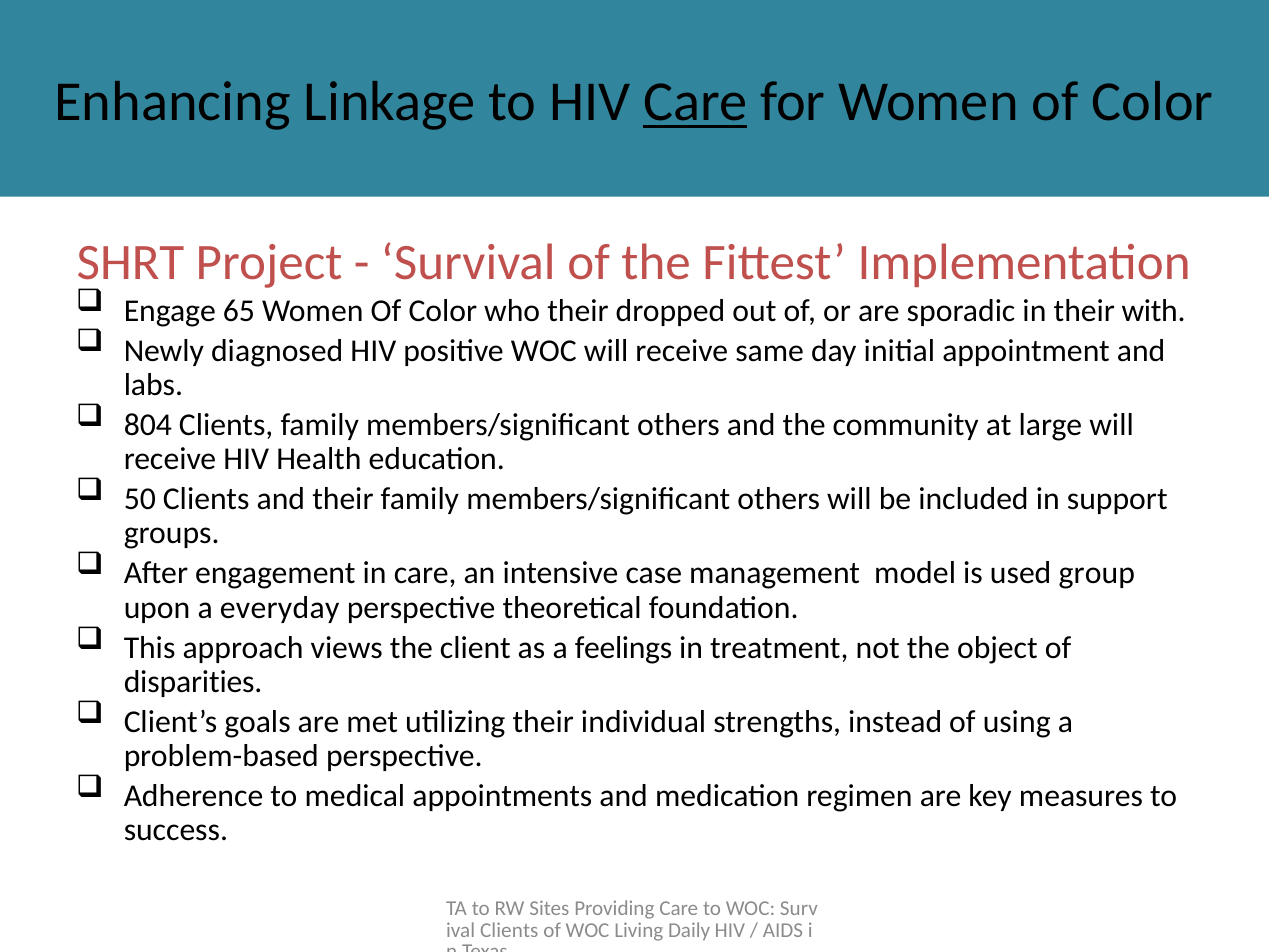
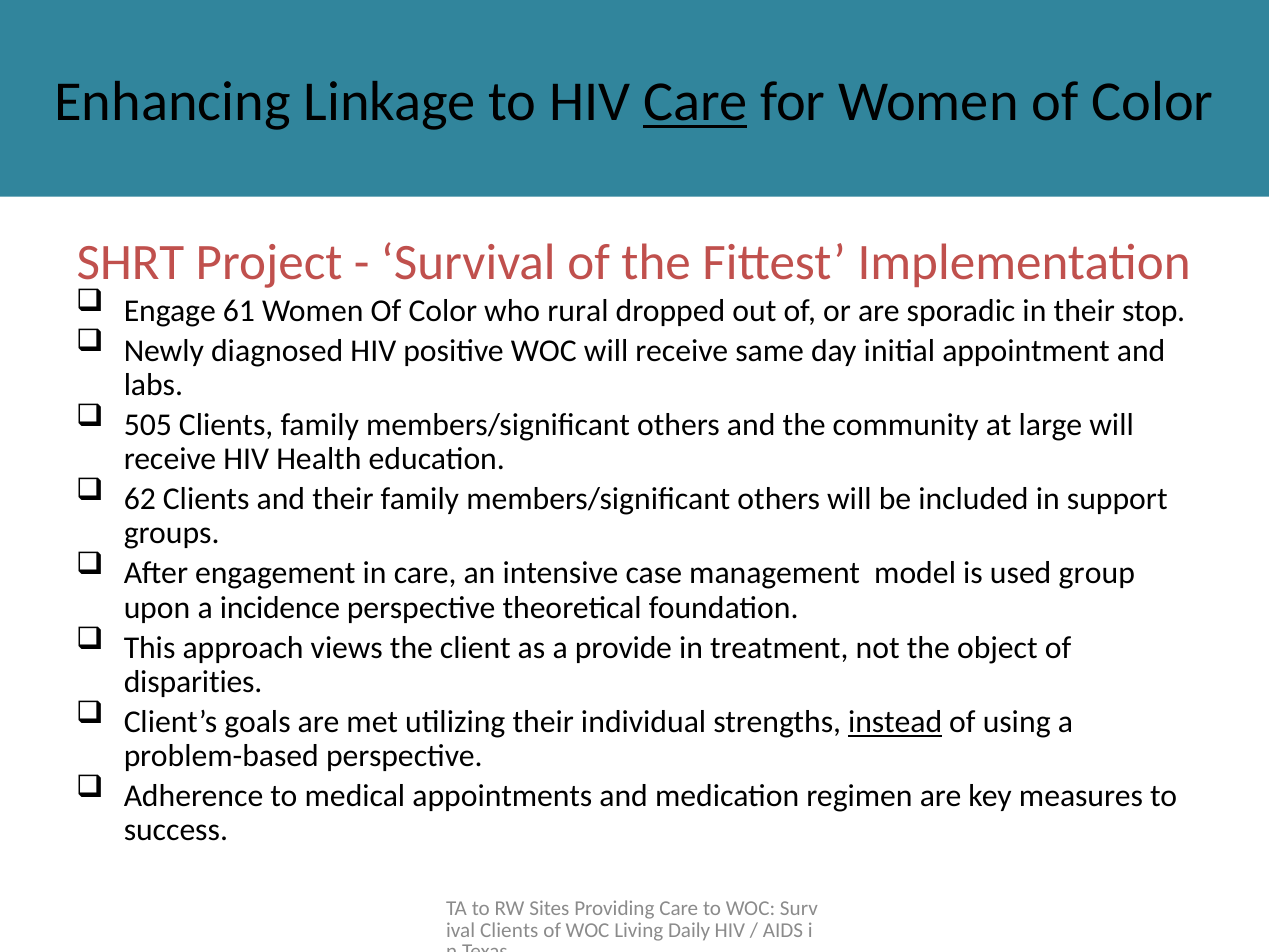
65: 65 -> 61 (239, 311)
who their: their -> rural (578, 311)
with: with -> stop (1154, 311)
804: 804 -> 505 (148, 425)
50: 50 -> 62 (140, 499)
everyday: everyday -> incidence (280, 608)
feelings: feelings -> provide (623, 648)
instead underline: none -> present (895, 722)
